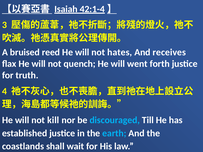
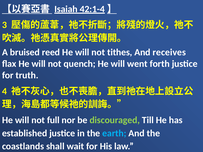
hates: hates -> tithes (120, 52)
kill: kill -> full (53, 120)
discouraged colour: light blue -> light green (115, 120)
